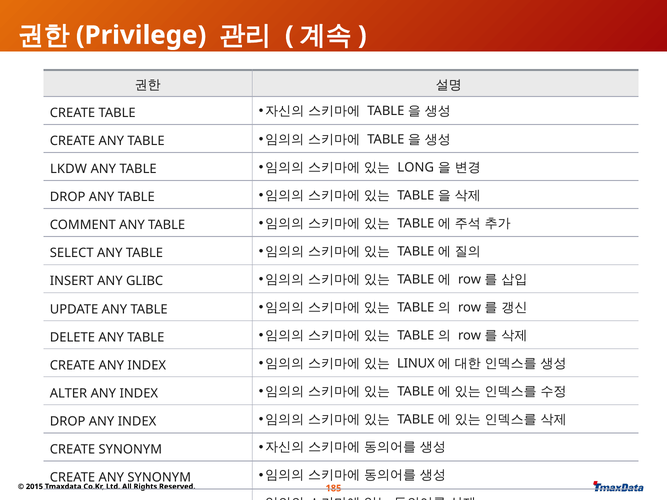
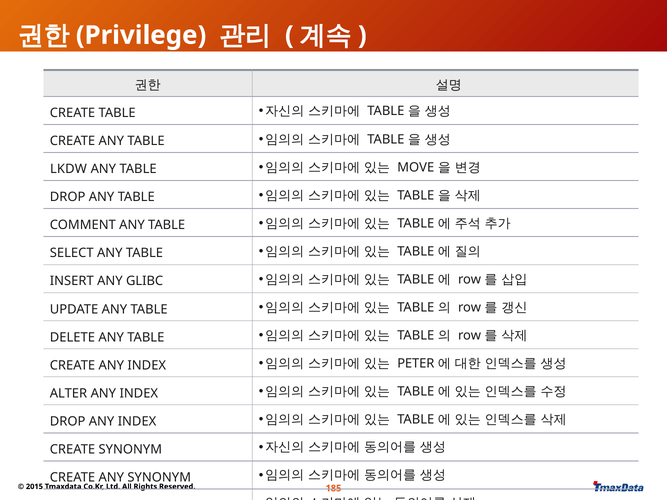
LONG: LONG -> MOVE (416, 167)
LINUX: LINUX -> PETER (416, 364)
